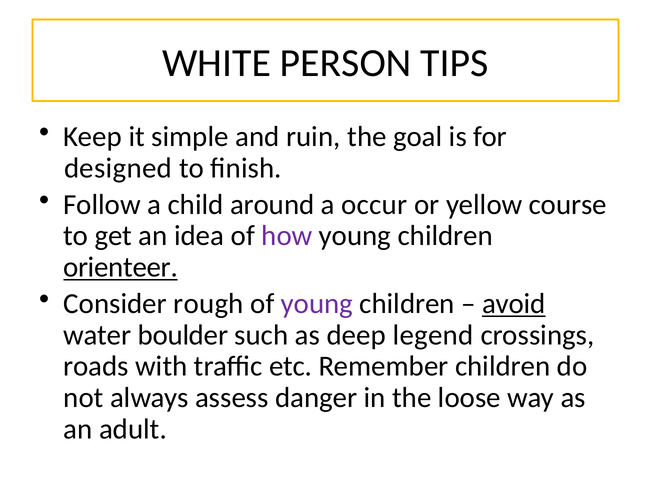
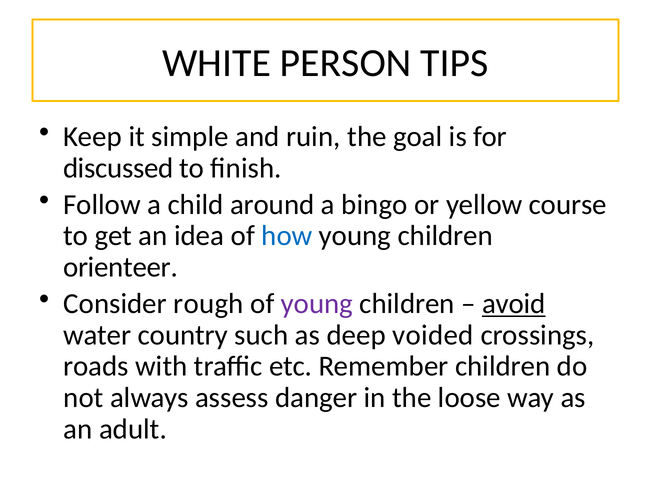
designed: designed -> discussed (118, 168)
occur: occur -> bingo (374, 204)
how colour: purple -> blue (287, 236)
orienteer underline: present -> none (121, 267)
boulder: boulder -> country (183, 335)
legend: legend -> voided (433, 335)
